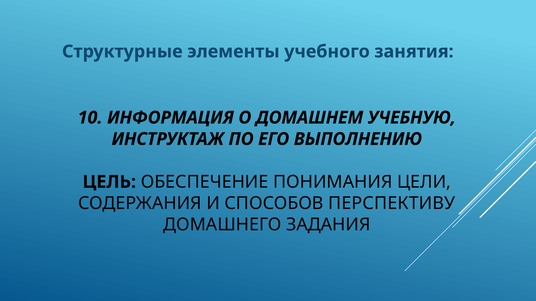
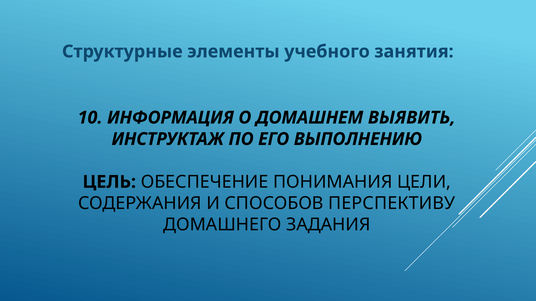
УЧЕБНУЮ: УЧЕБНУЮ -> ВЫЯВИТЬ (412, 118)
